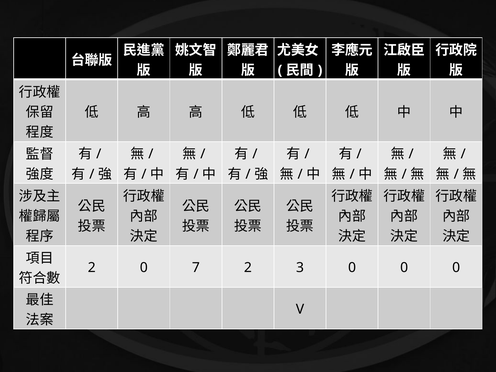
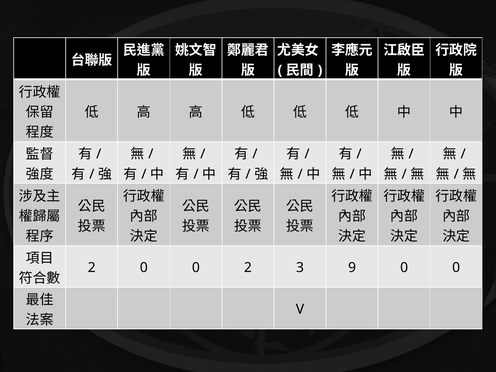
2 0 7: 7 -> 0 (196, 268)
3 0: 0 -> 9 (352, 268)
